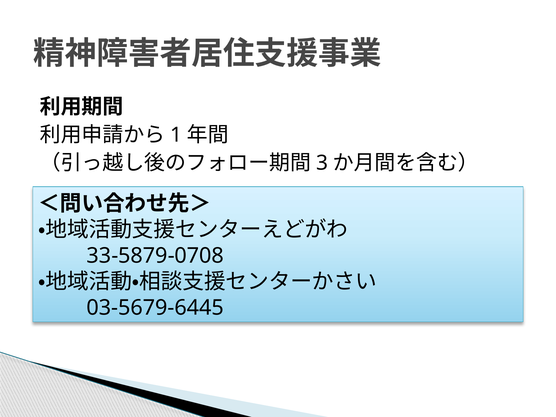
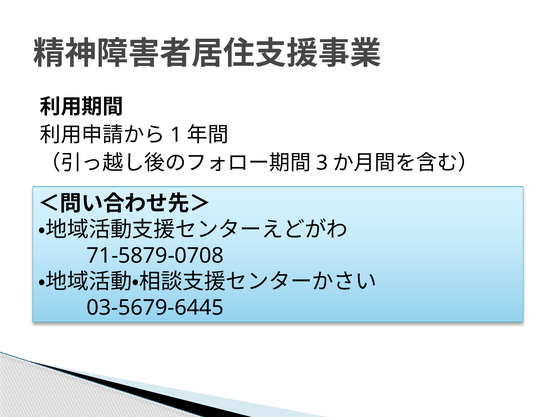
33-5879-0708: 33-5879-0708 -> 71-5879-0708 (155, 256)
